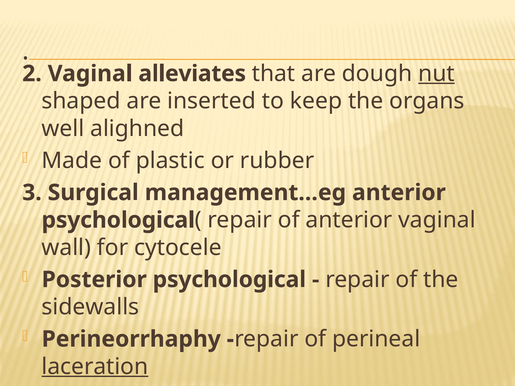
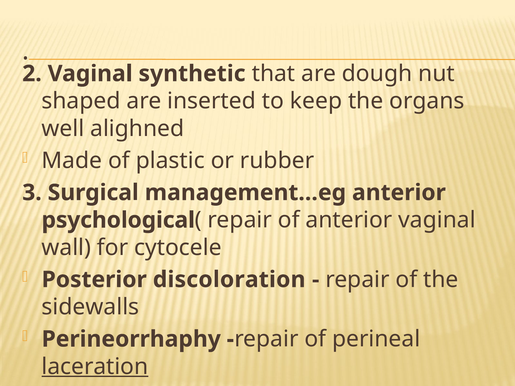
alleviates: alleviates -> synthetic (192, 74)
nut underline: present -> none (436, 74)
Posterior psychological: psychological -> discoloration (229, 280)
